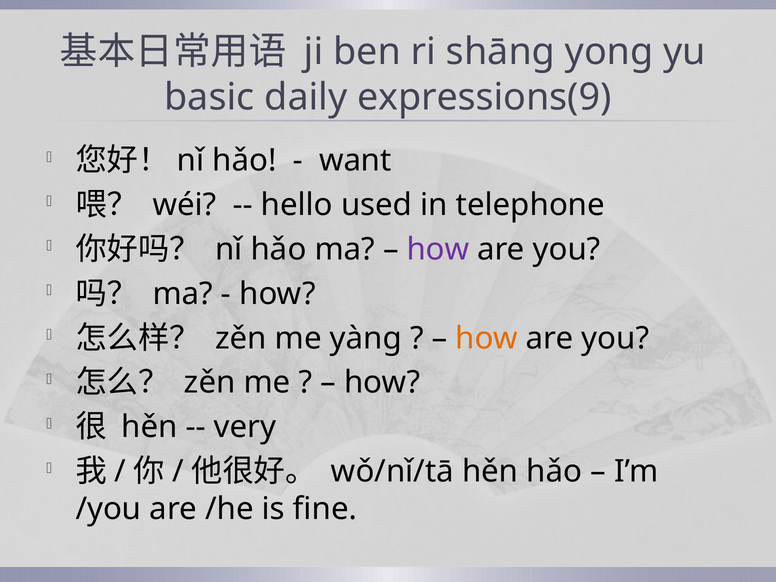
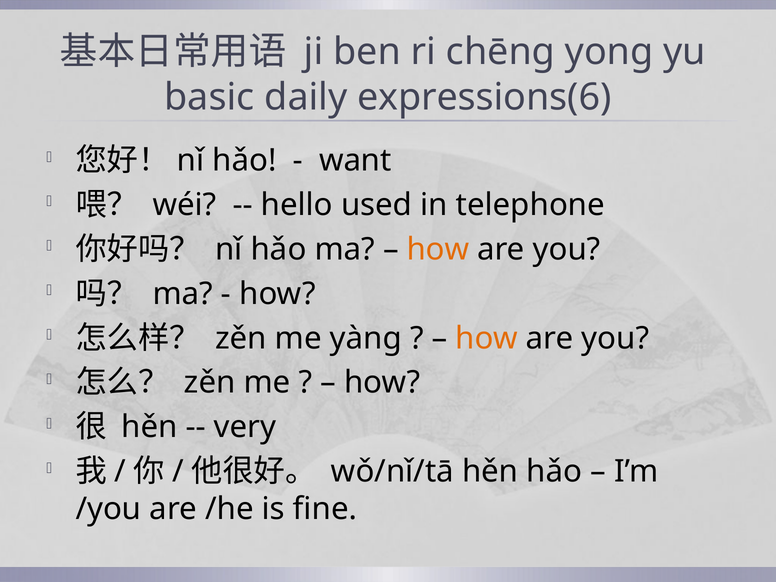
shāng: shāng -> chēng (501, 52)
expressions(9: expressions(9 -> expressions(6 (484, 97)
how colour: purple -> orange (438, 249)
